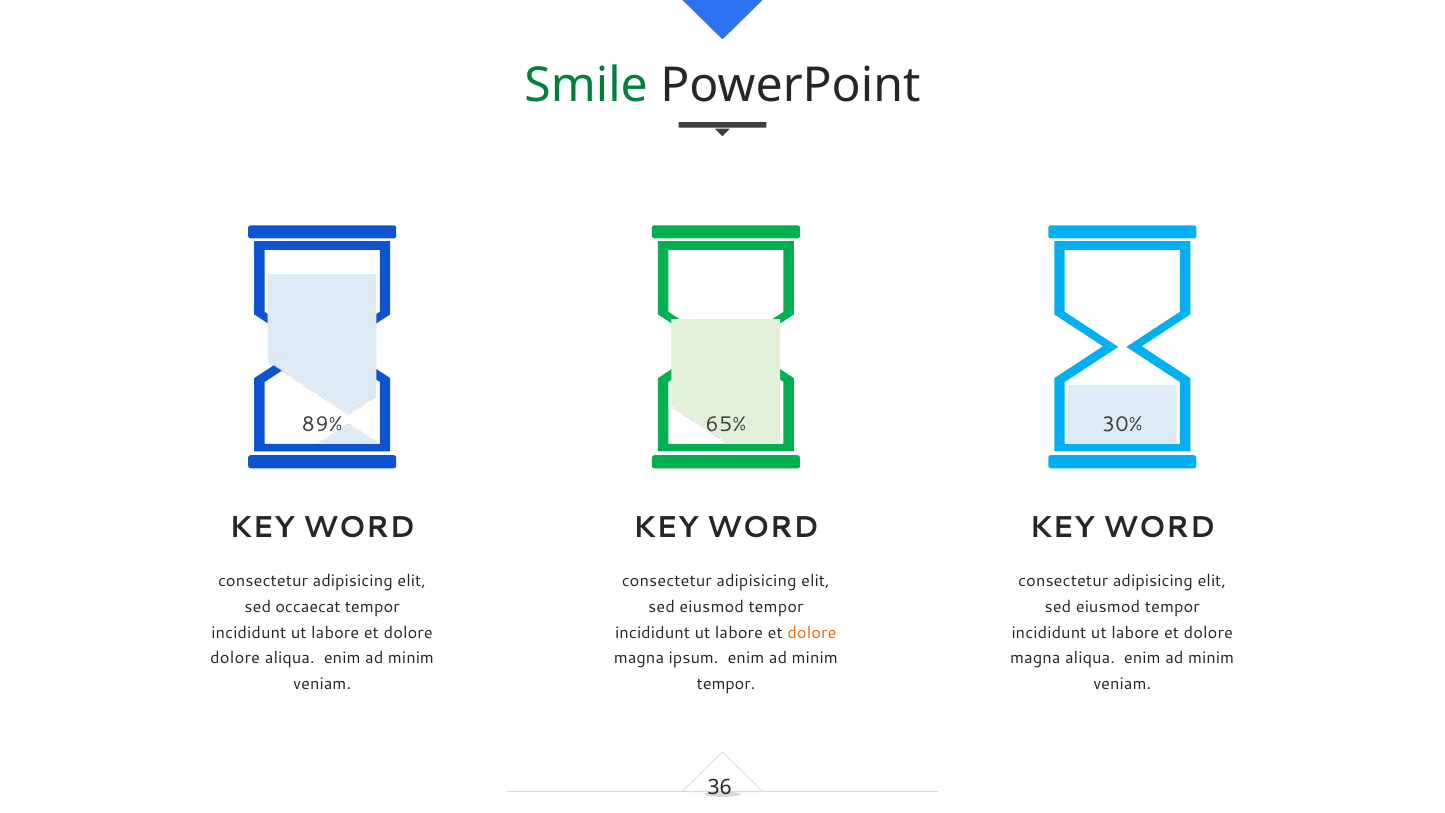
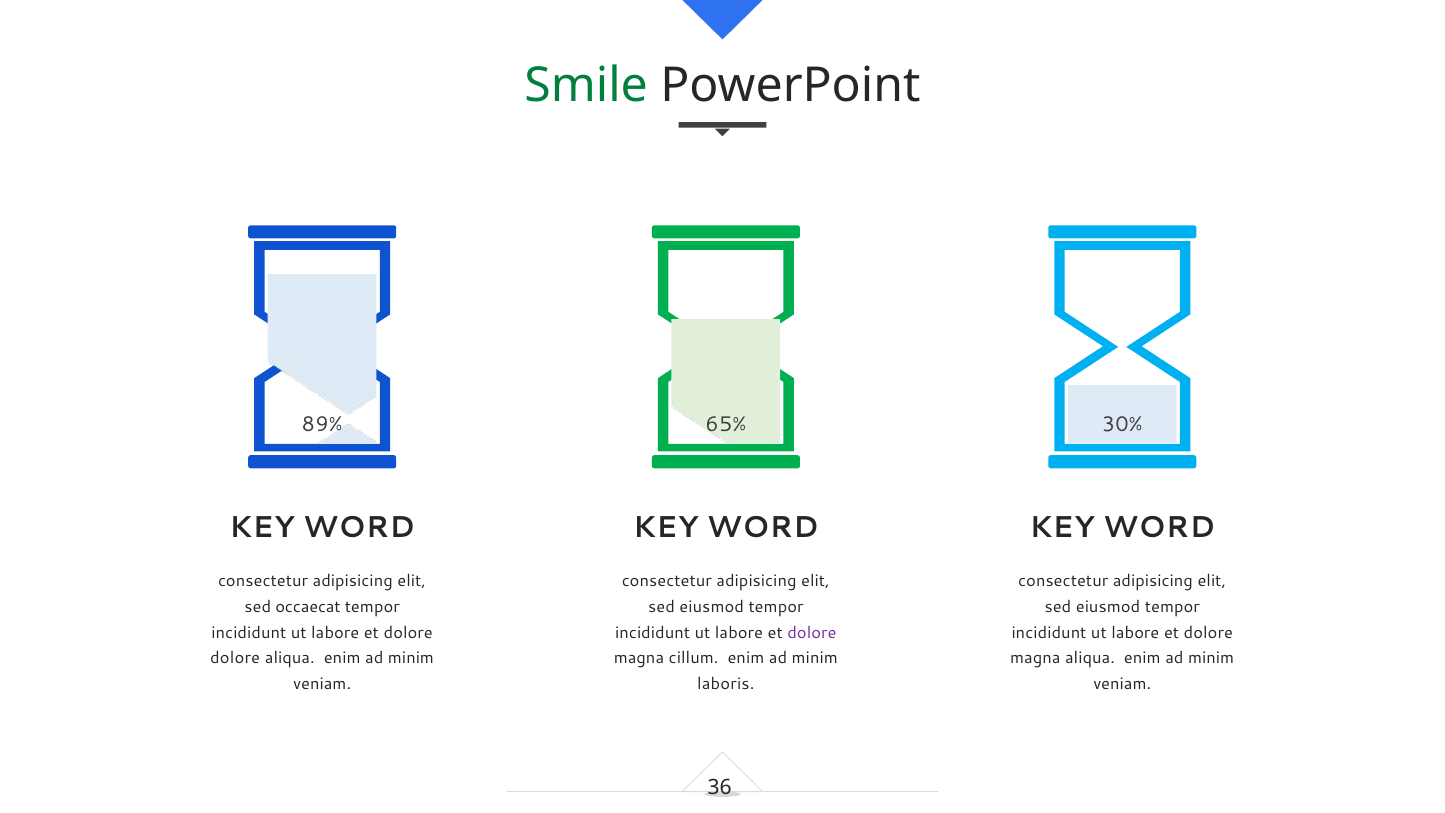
dolore colour: orange -> purple (812, 633)
ipsum: ipsum -> cillum (694, 658)
tempor: tempor -> laboris (726, 684)
